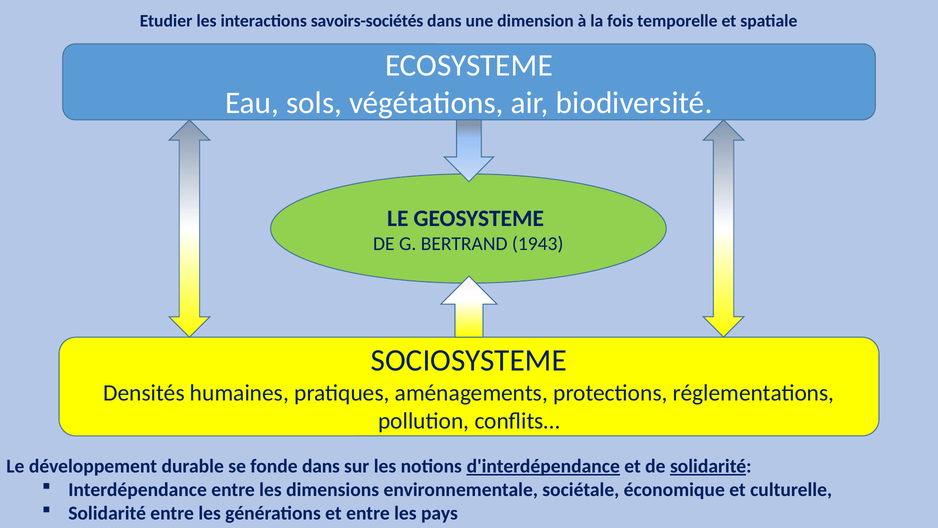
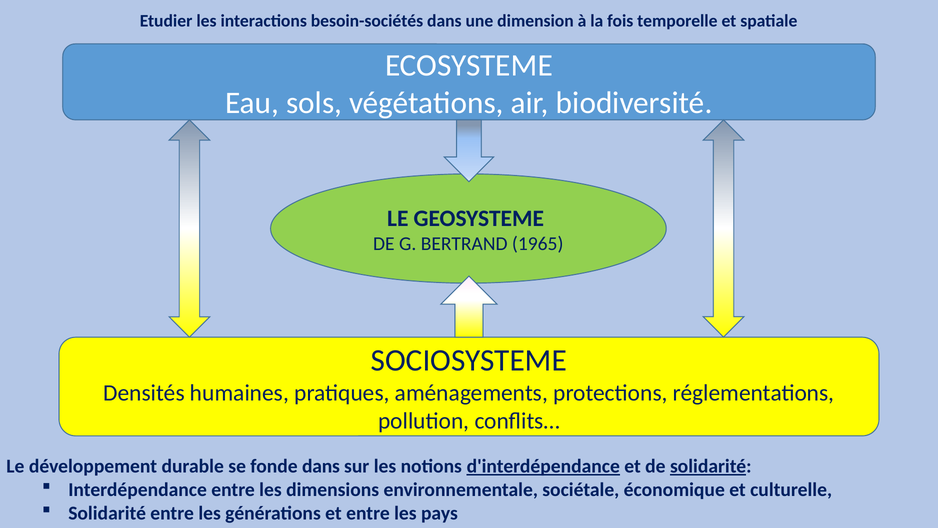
savoirs-sociétés: savoirs-sociétés -> besoin-sociétés (367, 21)
1943: 1943 -> 1965 (538, 244)
